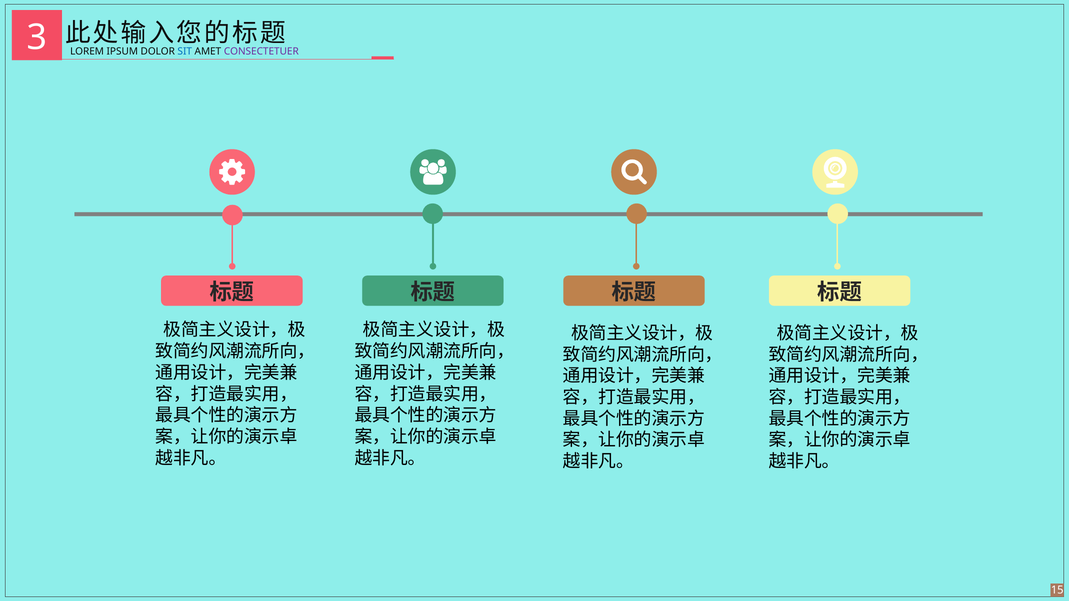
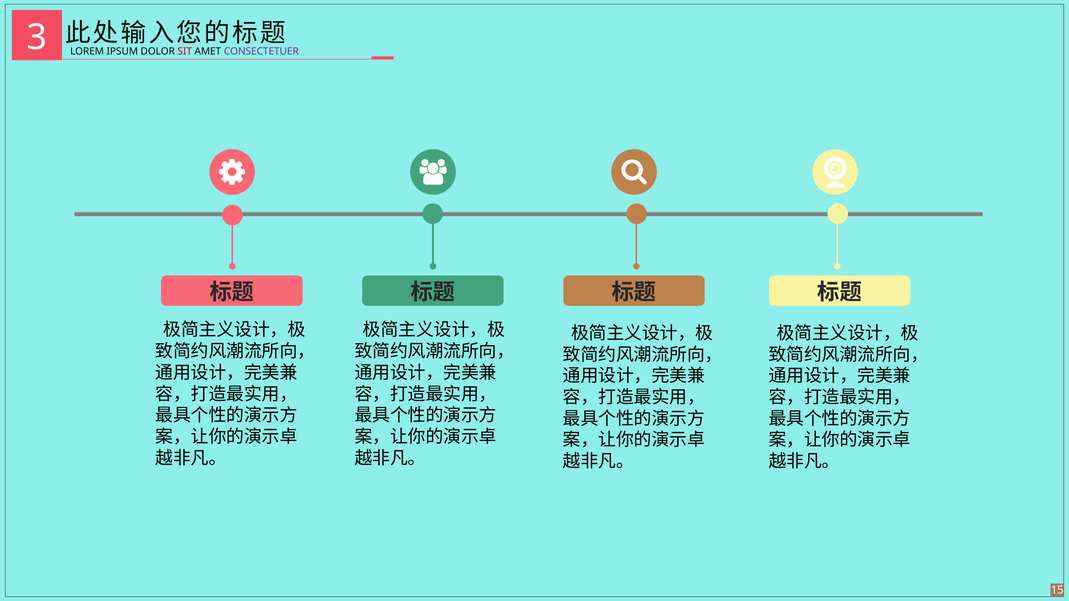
SIT colour: blue -> red (185, 52)
